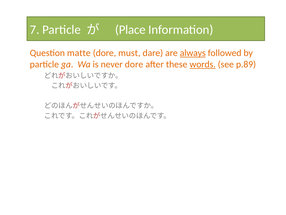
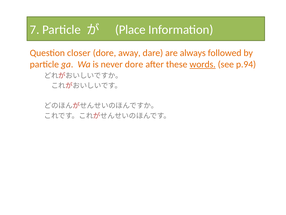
matte: matte -> closer (79, 53)
must: must -> away (129, 53)
always underline: present -> none (193, 53)
p.89: p.89 -> p.94 (246, 64)
